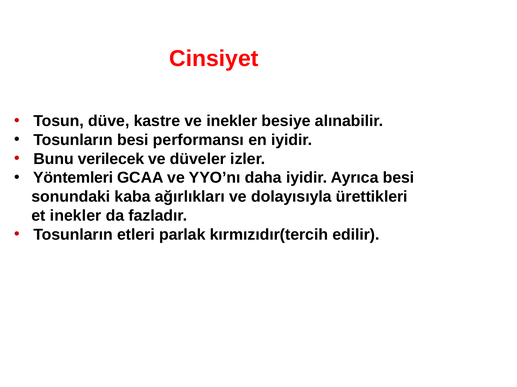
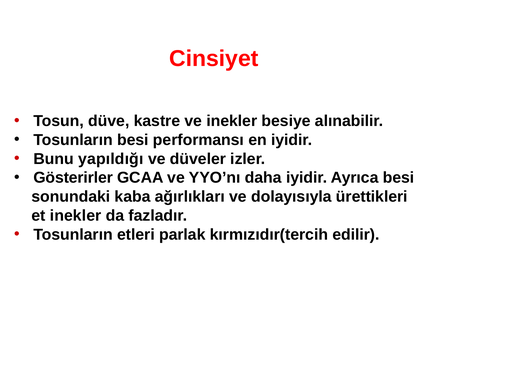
verilecek: verilecek -> yapıldığı (111, 159)
Yöntemleri: Yöntemleri -> Gösterirler (73, 178)
